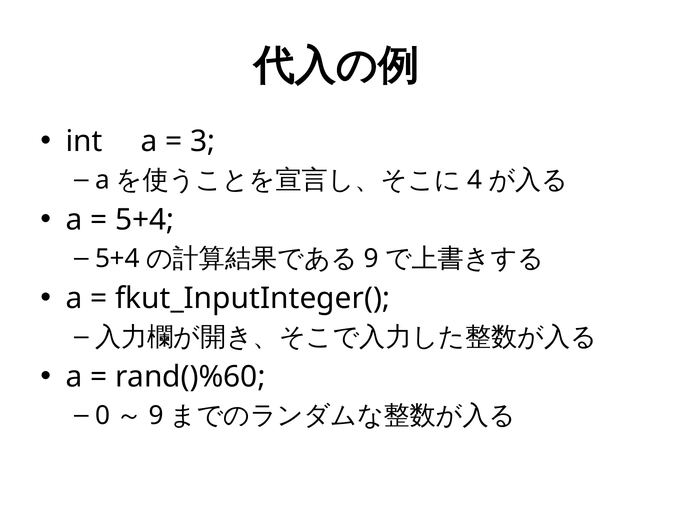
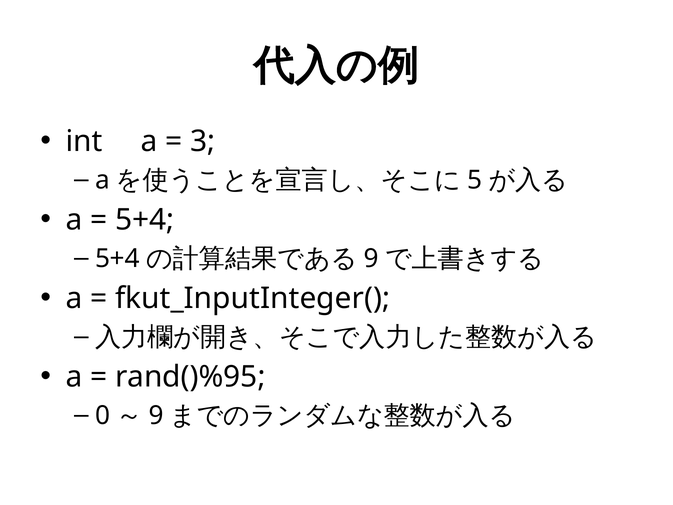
4: 4 -> 5 (475, 180)
rand()%60: rand()%60 -> rand()%95 (190, 377)
